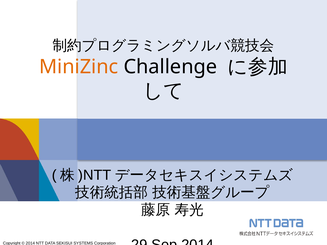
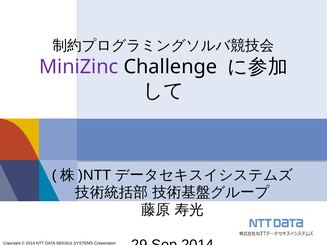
MiniZinc colour: orange -> purple (79, 67)
